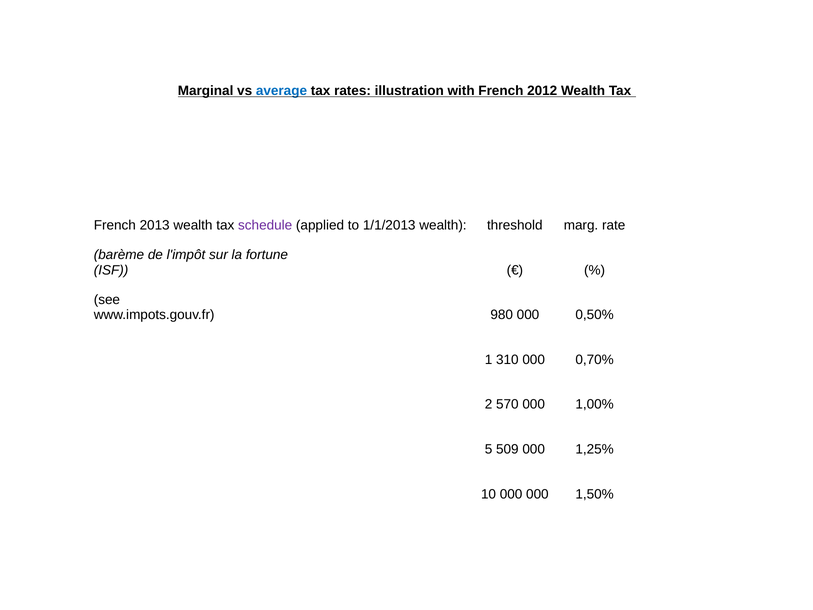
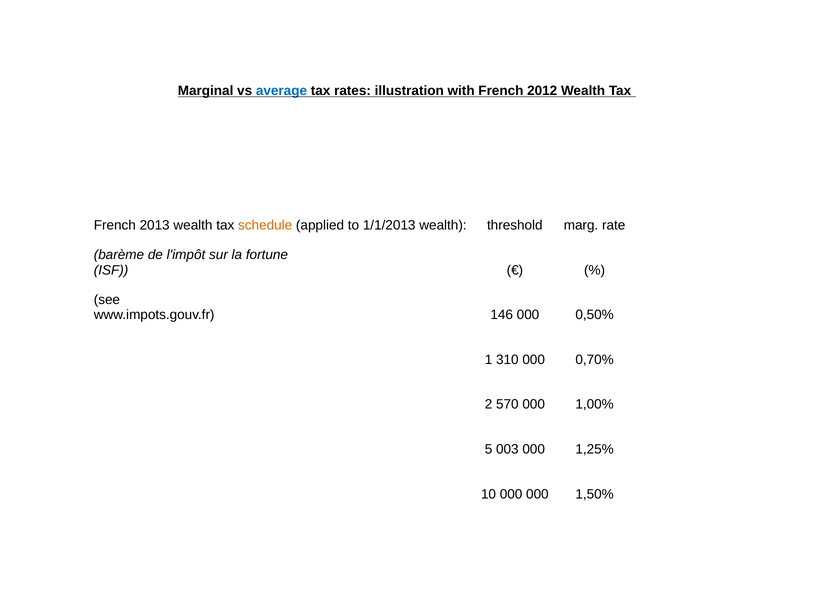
schedule colour: purple -> orange (265, 225)
980: 980 -> 146 (502, 315)
509: 509 -> 003 (507, 449)
